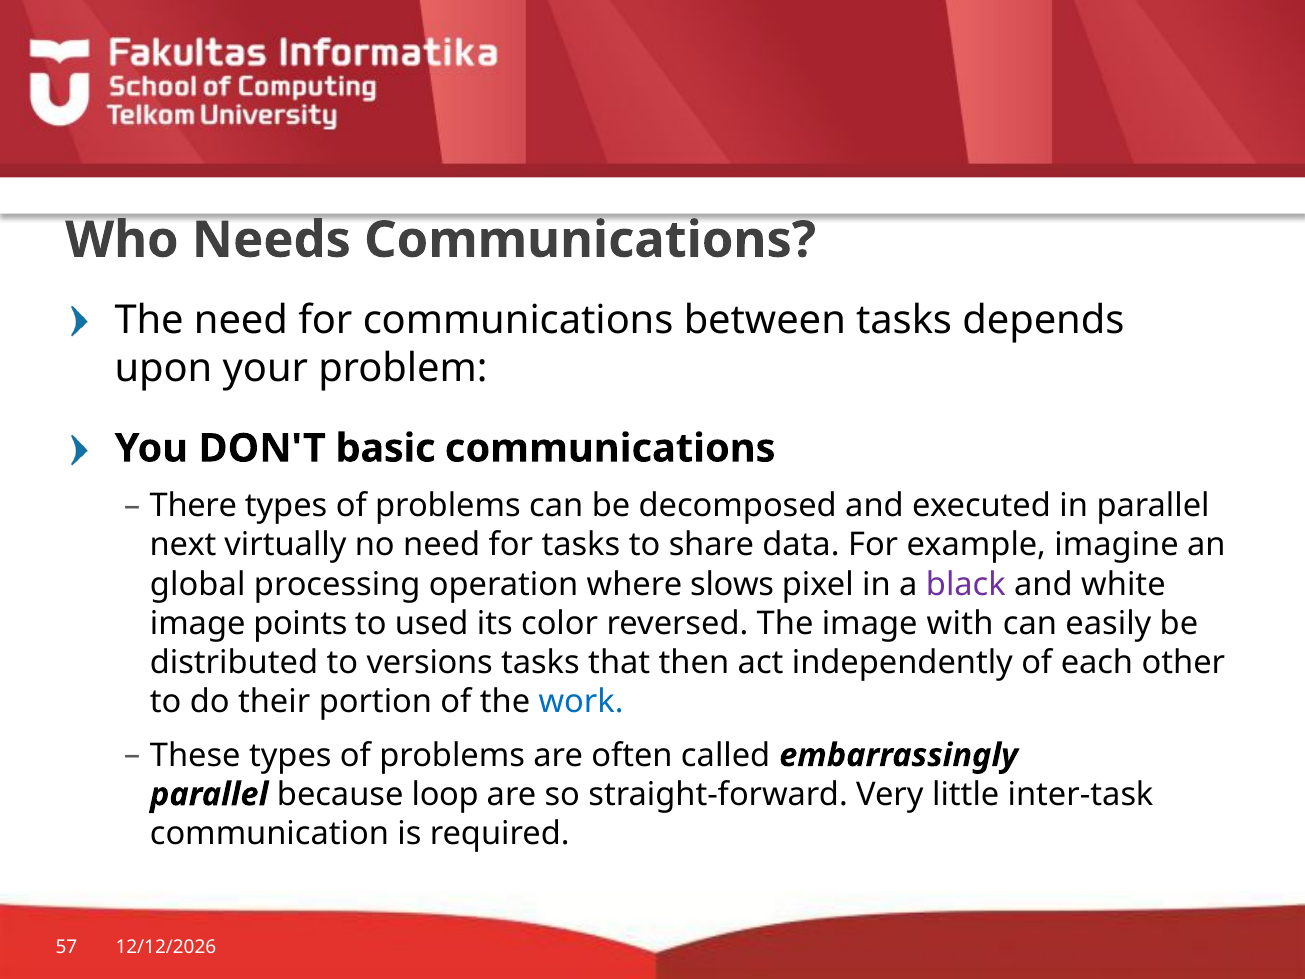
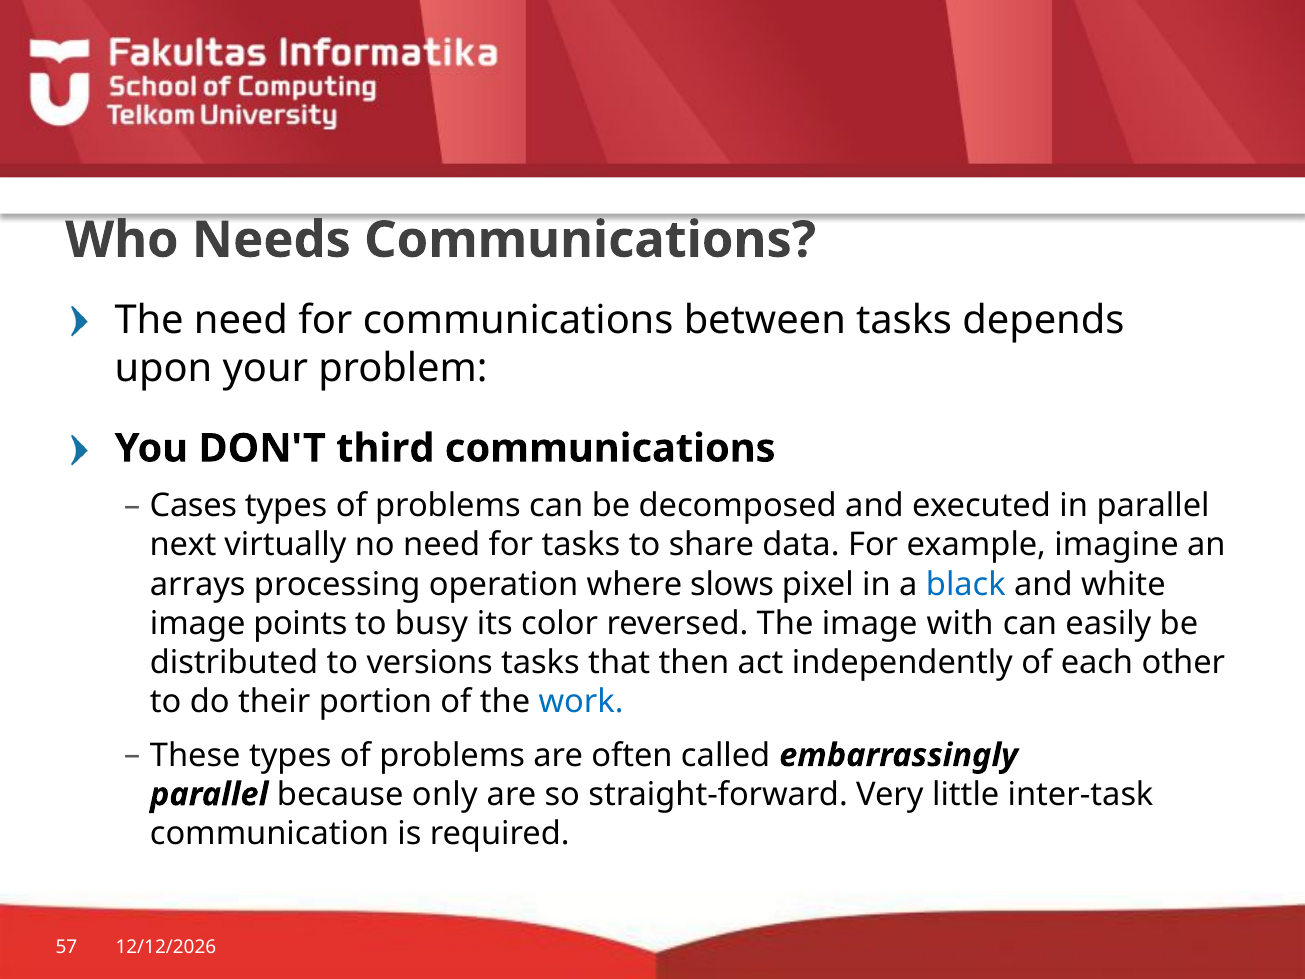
basic: basic -> third (385, 448)
There: There -> Cases (193, 506)
global: global -> arrays (198, 584)
black colour: purple -> blue (966, 584)
used: used -> busy (431, 623)
loop: loop -> only (445, 794)
